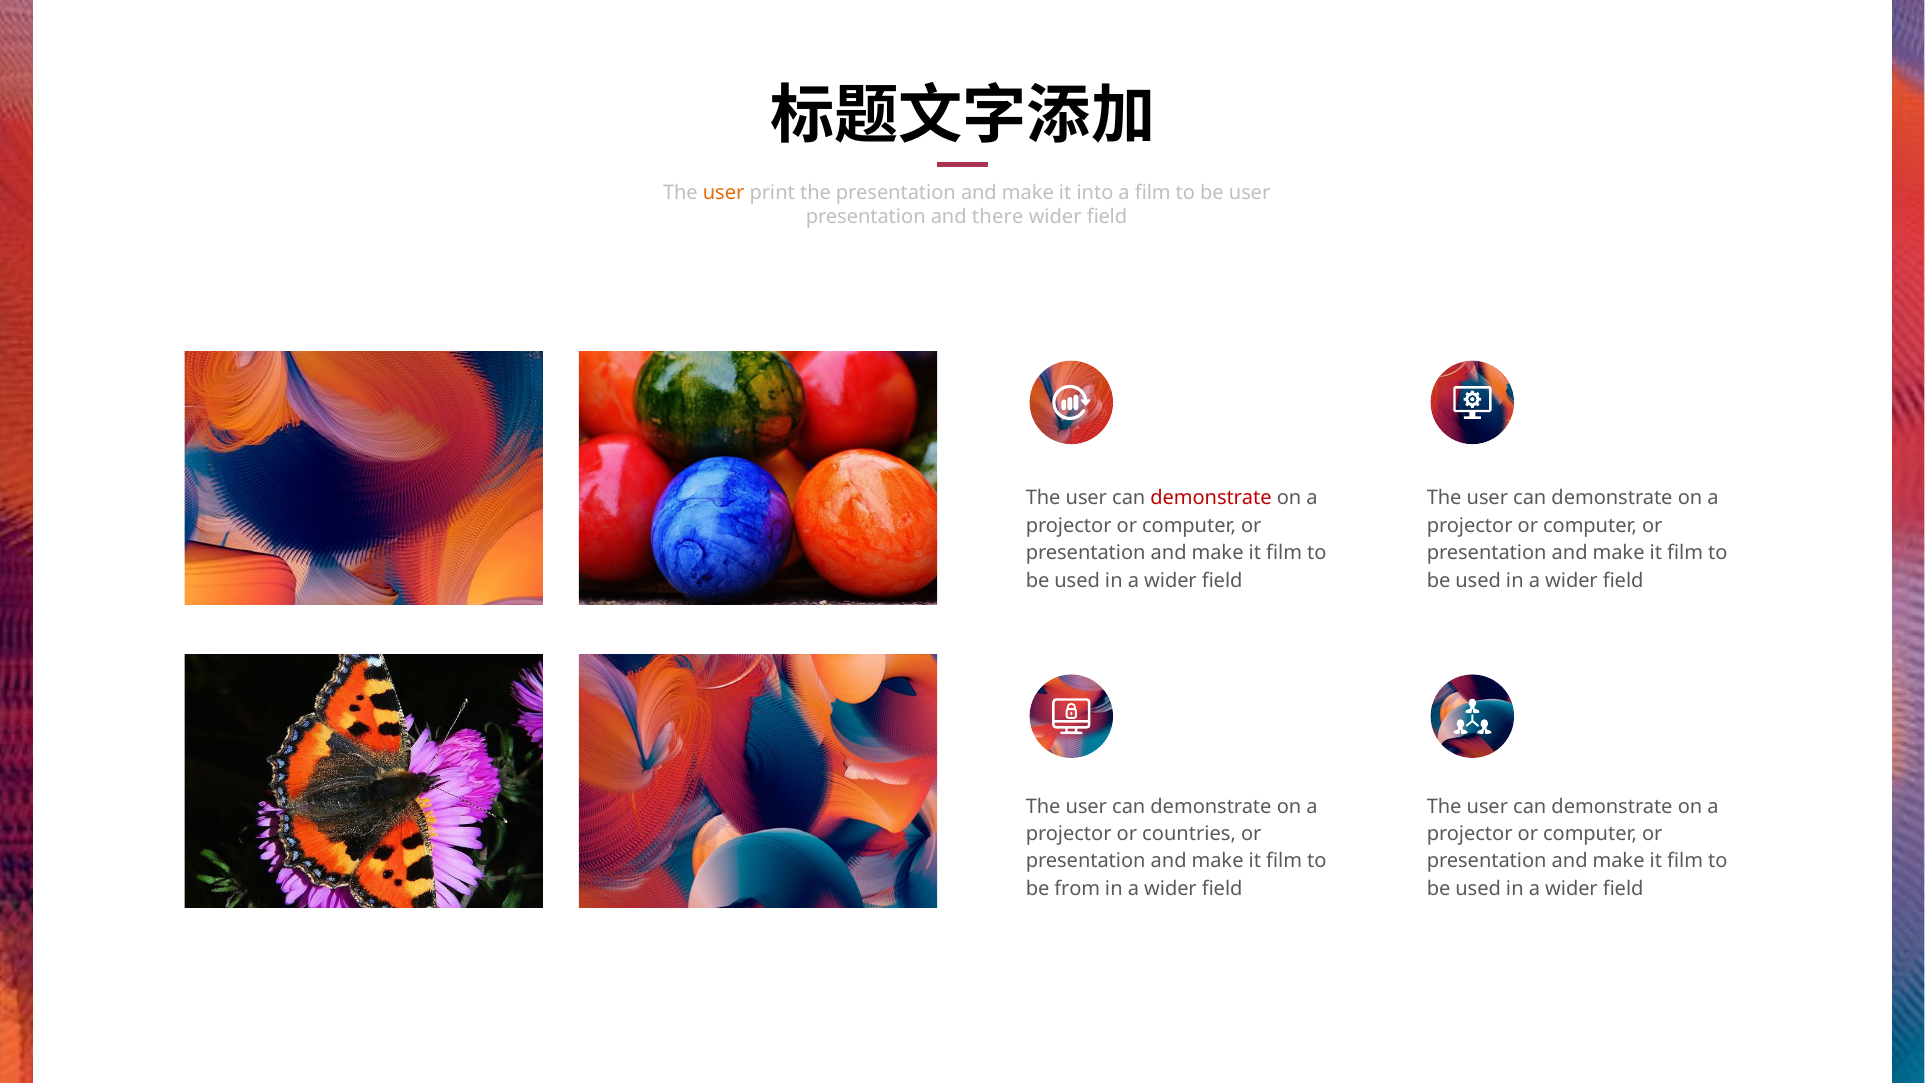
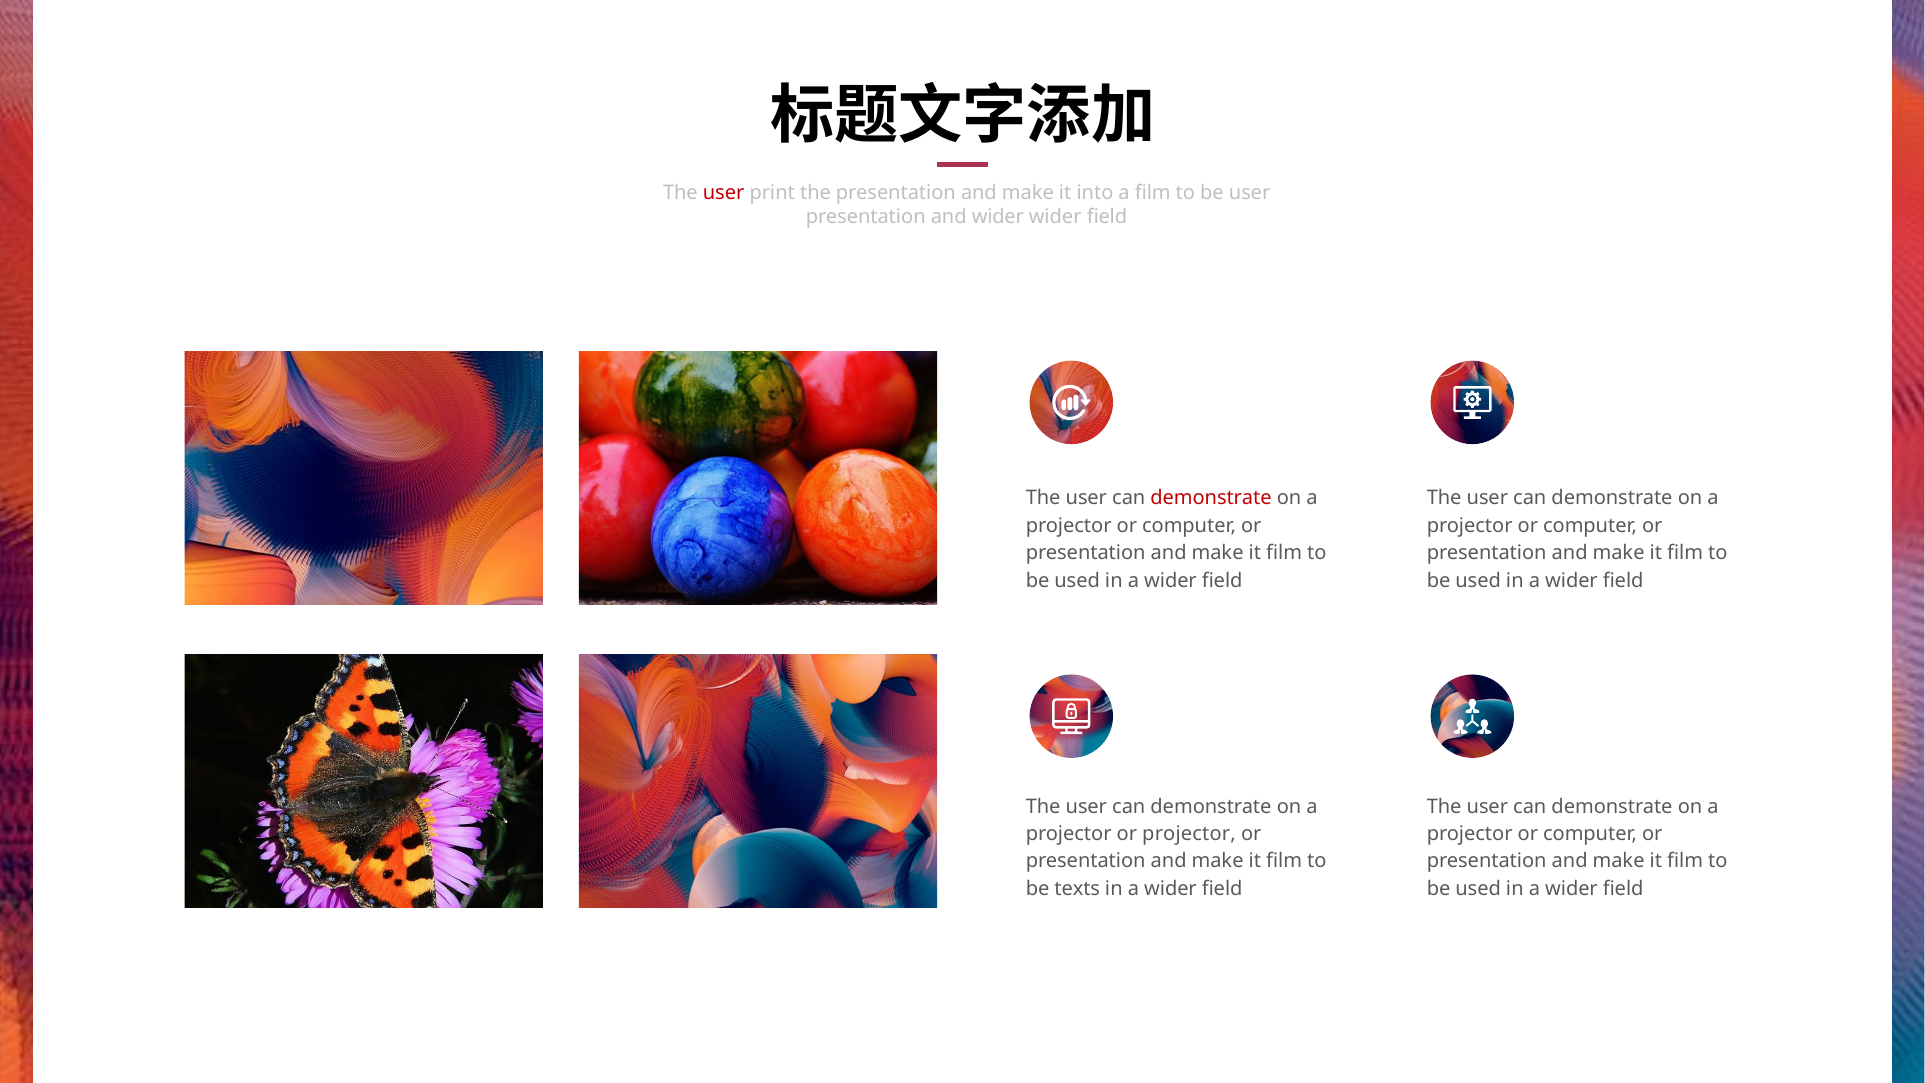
user colour: orange -> red (724, 193)
and there: there -> wider (998, 217)
or countries: countries -> projector (1189, 834)
from: from -> texts (1077, 889)
